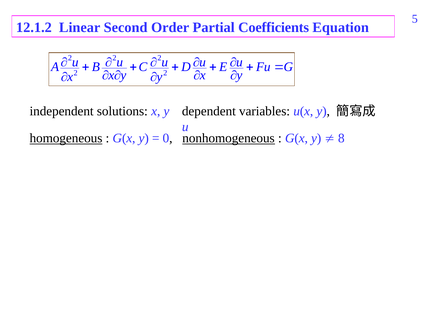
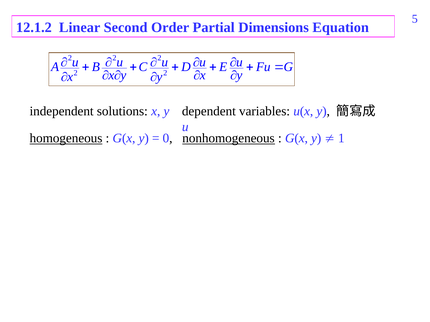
Coefficients: Coefficients -> Dimensions (274, 27)
8: 8 -> 1 (341, 138)
